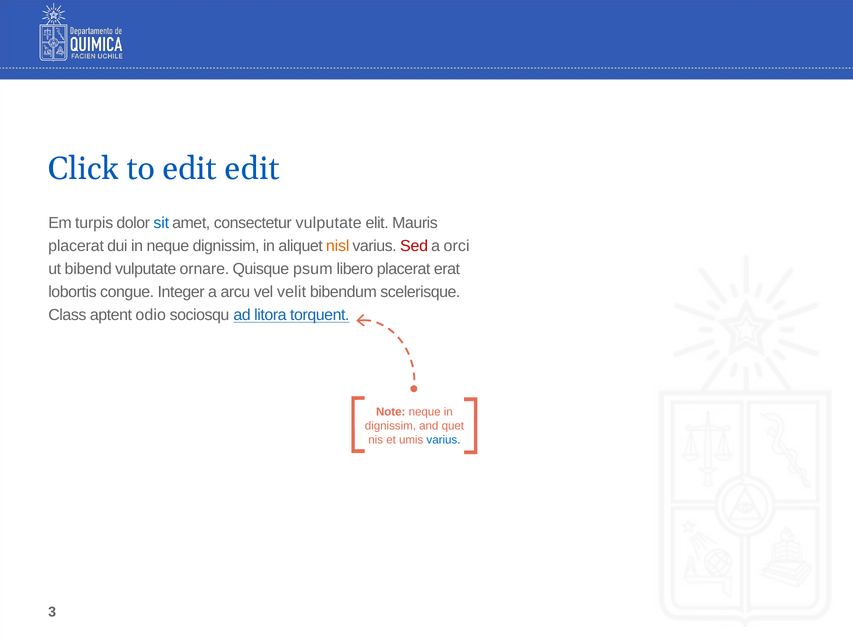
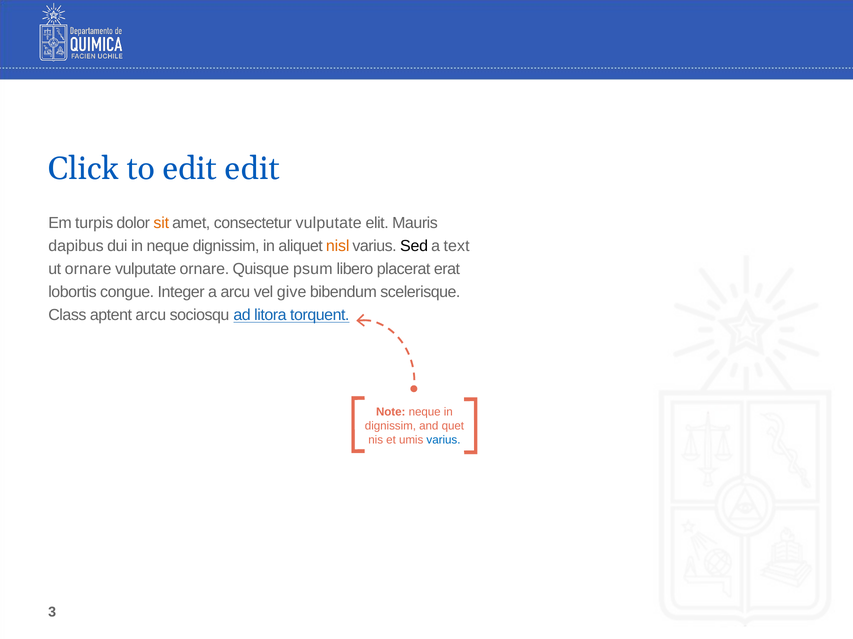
sit colour: blue -> orange (161, 223)
placerat: placerat -> dapibus (76, 246)
Sed colour: red -> black (414, 246)
orci: orci -> text (457, 246)
ut bibend: bibend -> ornare (88, 269)
velit: velit -> give (292, 292)
aptent odio: odio -> arcu (151, 316)
